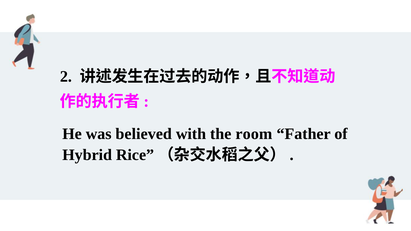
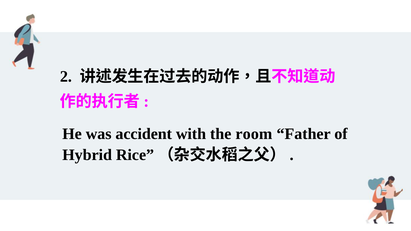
believed: believed -> accident (144, 134)
